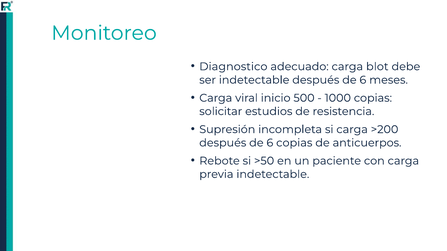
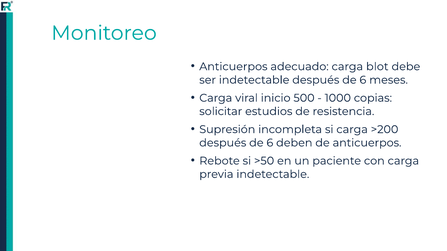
Diagnostico: Diagnostico -> Anticuerpos (233, 67)
6 copias: copias -> deben (294, 143)
